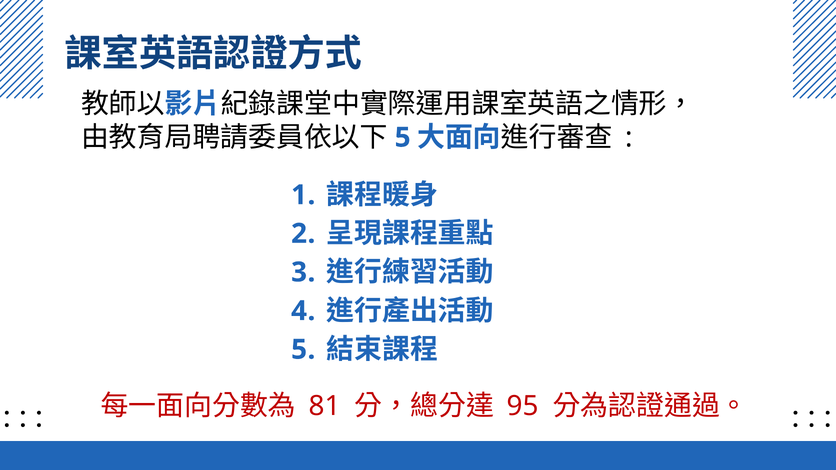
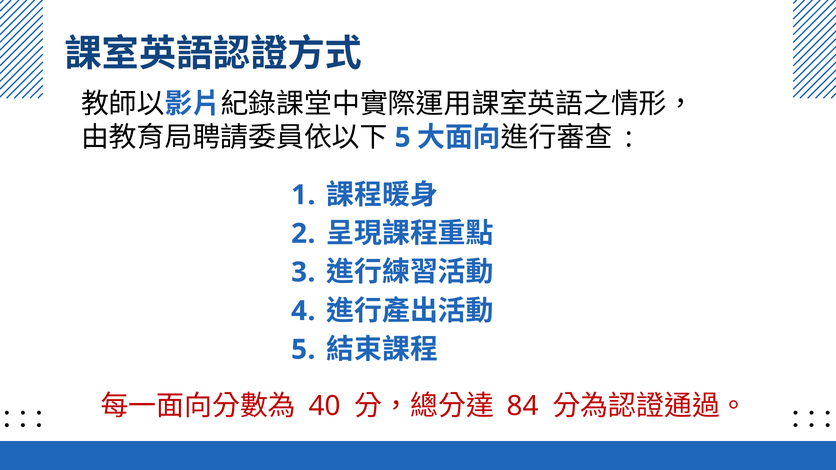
81: 81 -> 40 (325, 406)
95: 95 -> 84 (523, 406)
